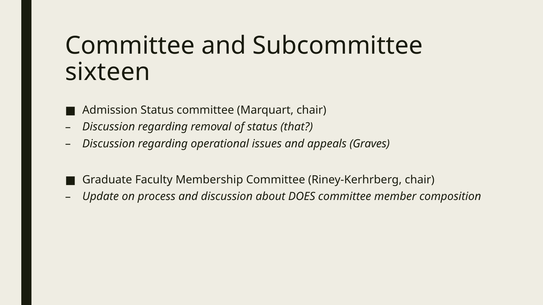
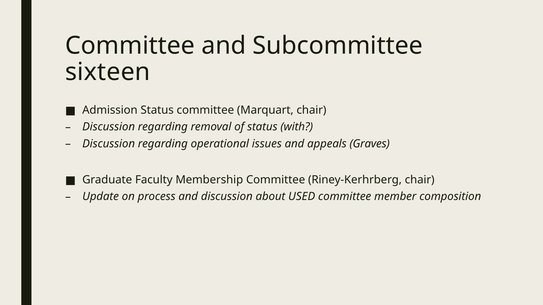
that: that -> with (297, 127)
DOES: DOES -> USED (302, 197)
